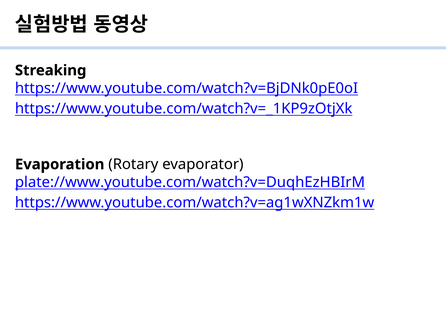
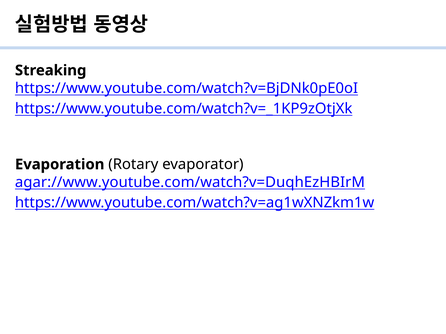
plate://www.youtube.com/watch?v=DuqhEzHBIrM: plate://www.youtube.com/watch?v=DuqhEzHBIrM -> agar://www.youtube.com/watch?v=DuqhEzHBIrM (190, 182)
